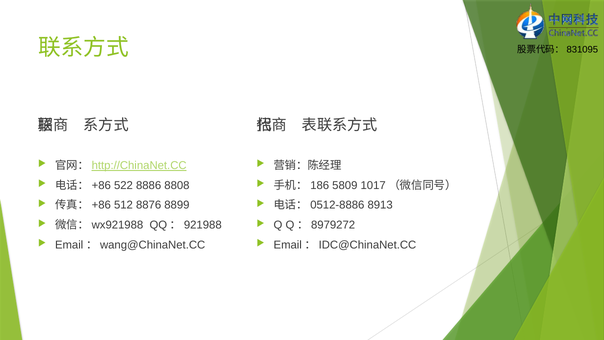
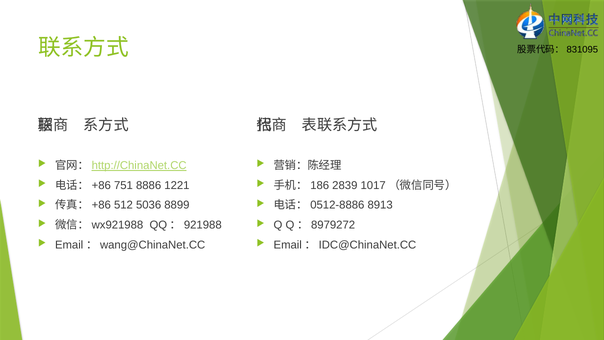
522: 522 -> 751 (123, 185)
8808: 8808 -> 1221 (177, 185)
5809: 5809 -> 2839 (345, 185)
8876: 8876 -> 5036 (149, 205)
